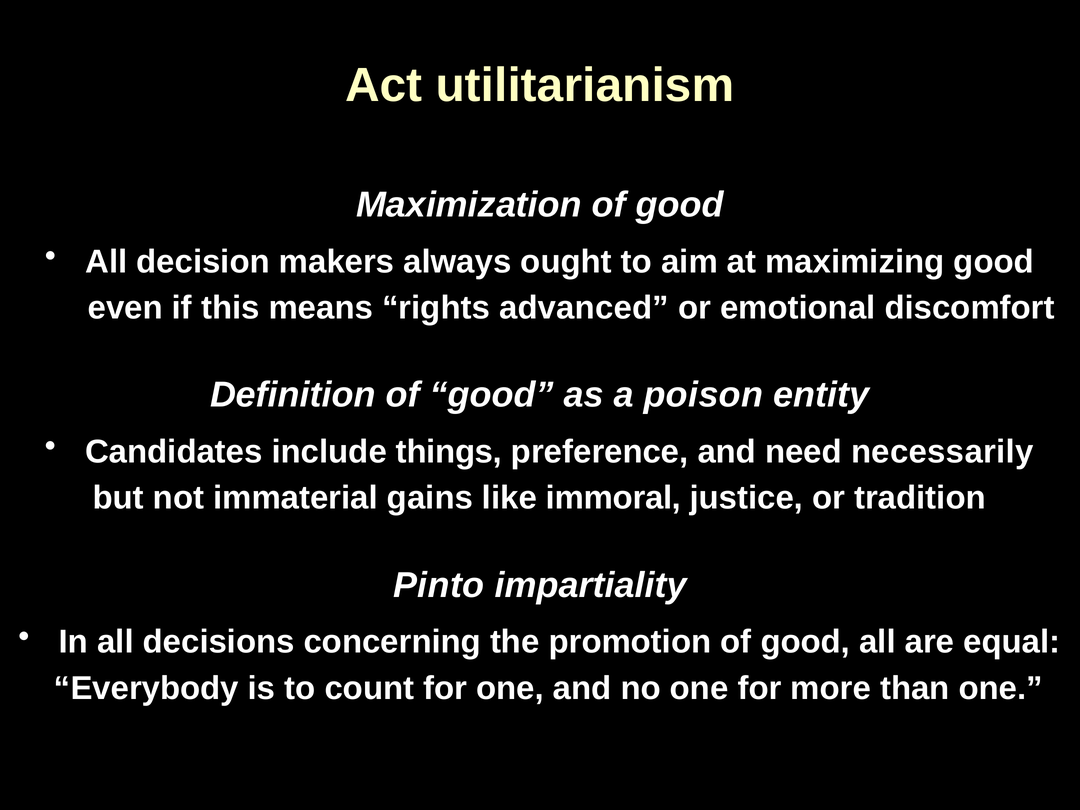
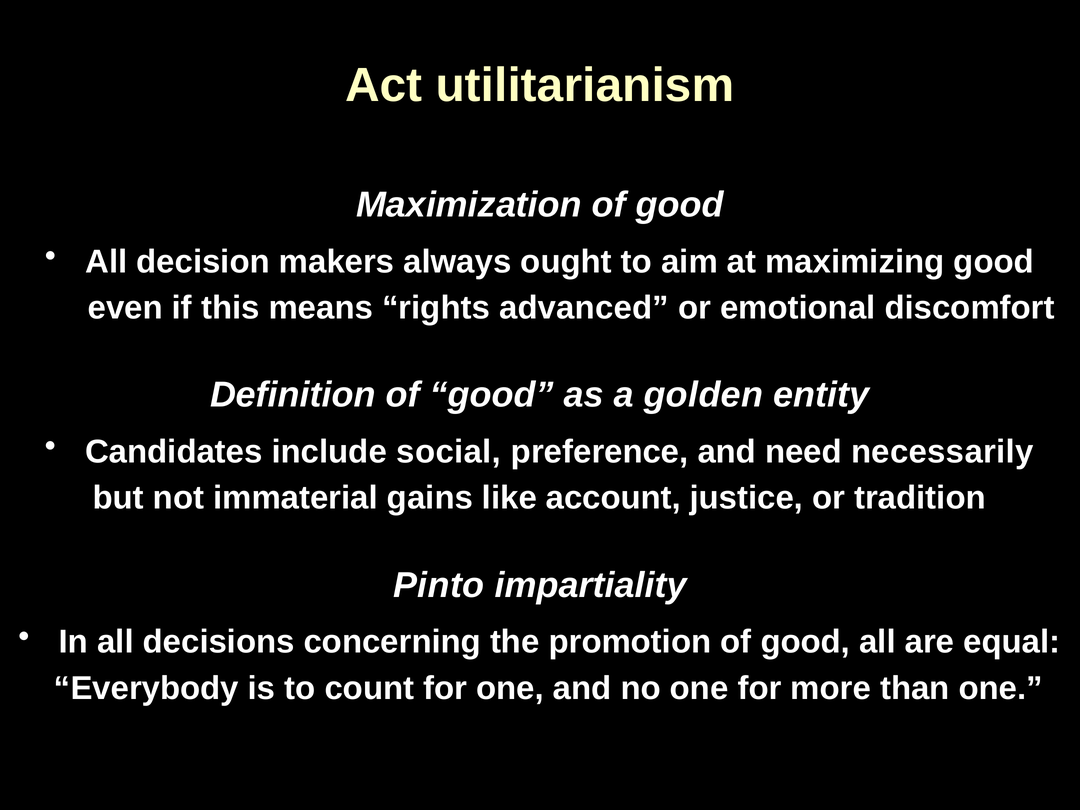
poison: poison -> golden (703, 395)
things: things -> social (449, 452)
immoral: immoral -> account (613, 498)
